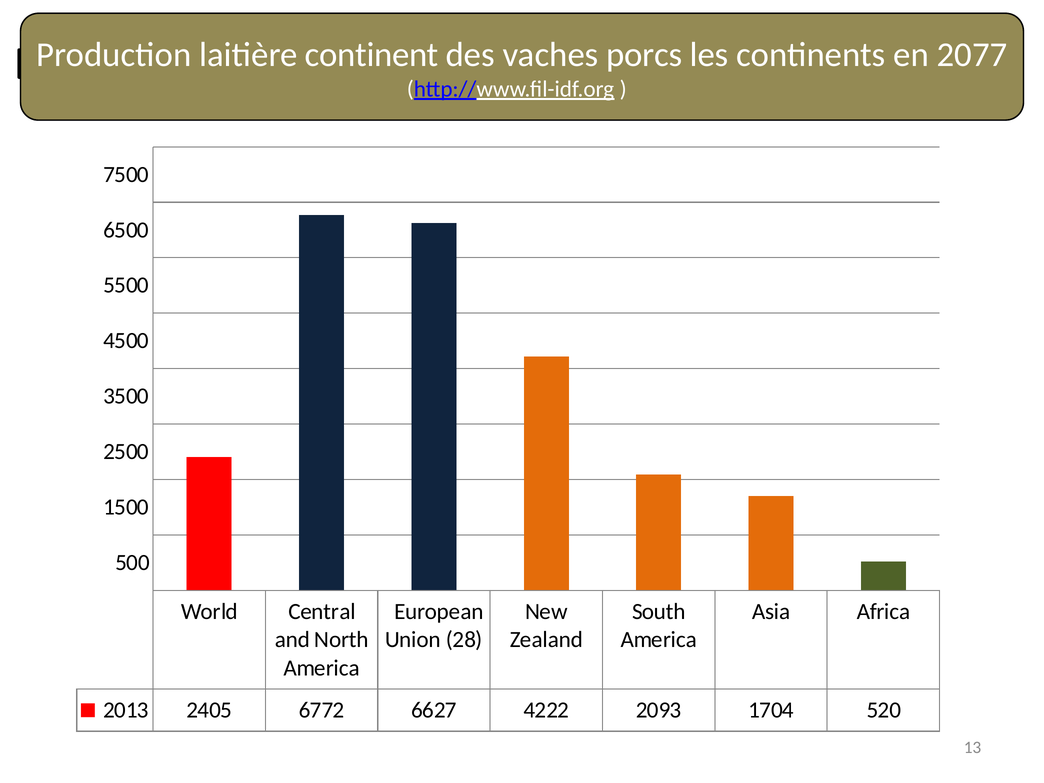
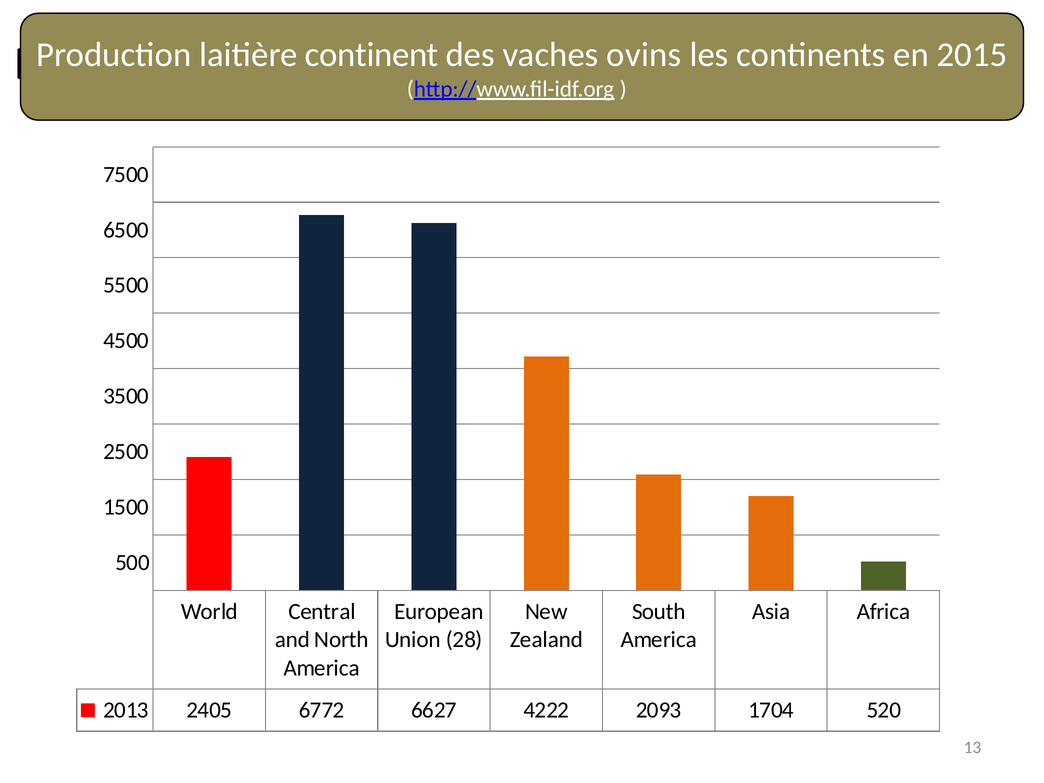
porcs: porcs -> ovins (644, 55)
2077: 2077 -> 2015 (972, 55)
